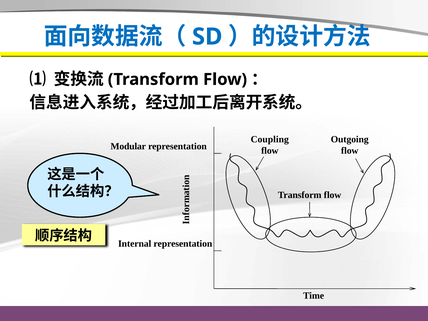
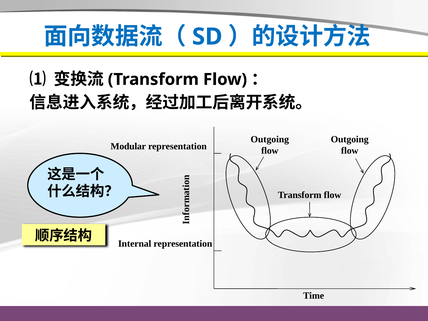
Coupling: Coupling -> Outgoing (270, 139)
